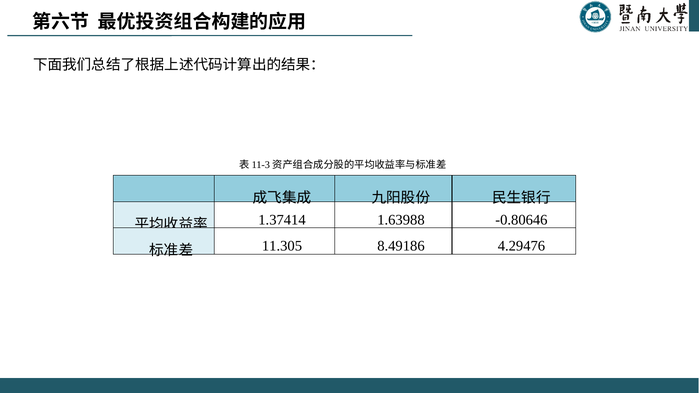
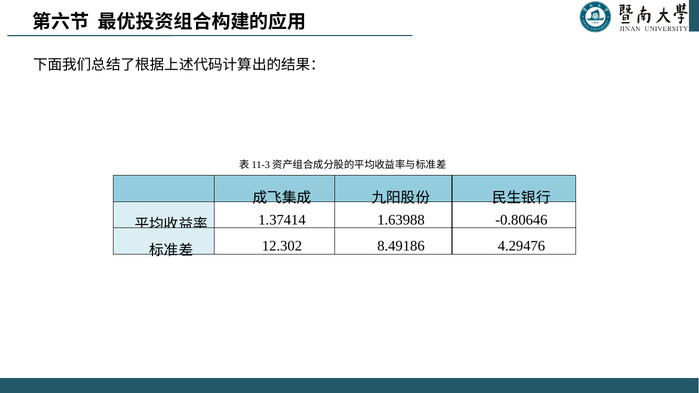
11.305: 11.305 -> 12.302 (282, 246)
